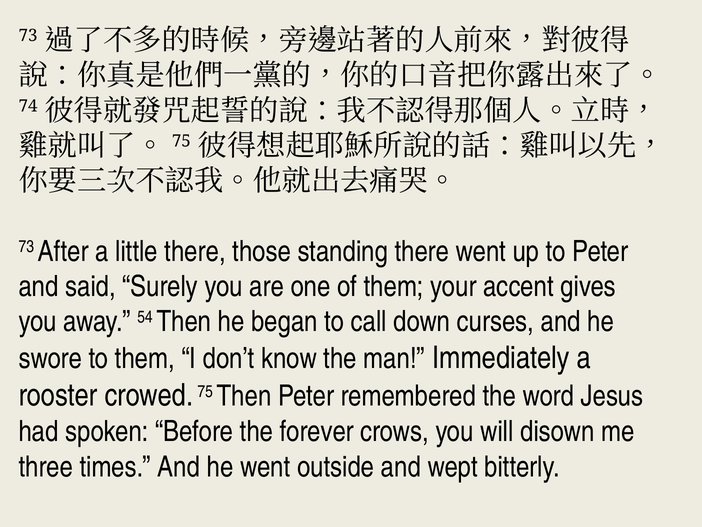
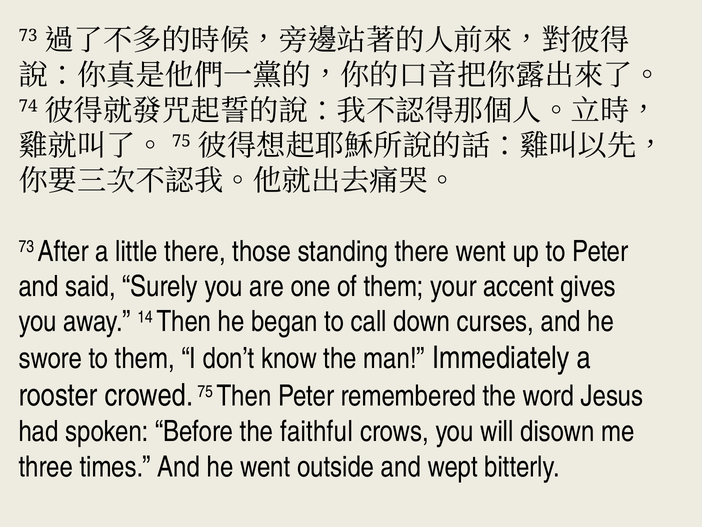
54: 54 -> 14 (145, 317)
forever: forever -> faithful (317, 431)
